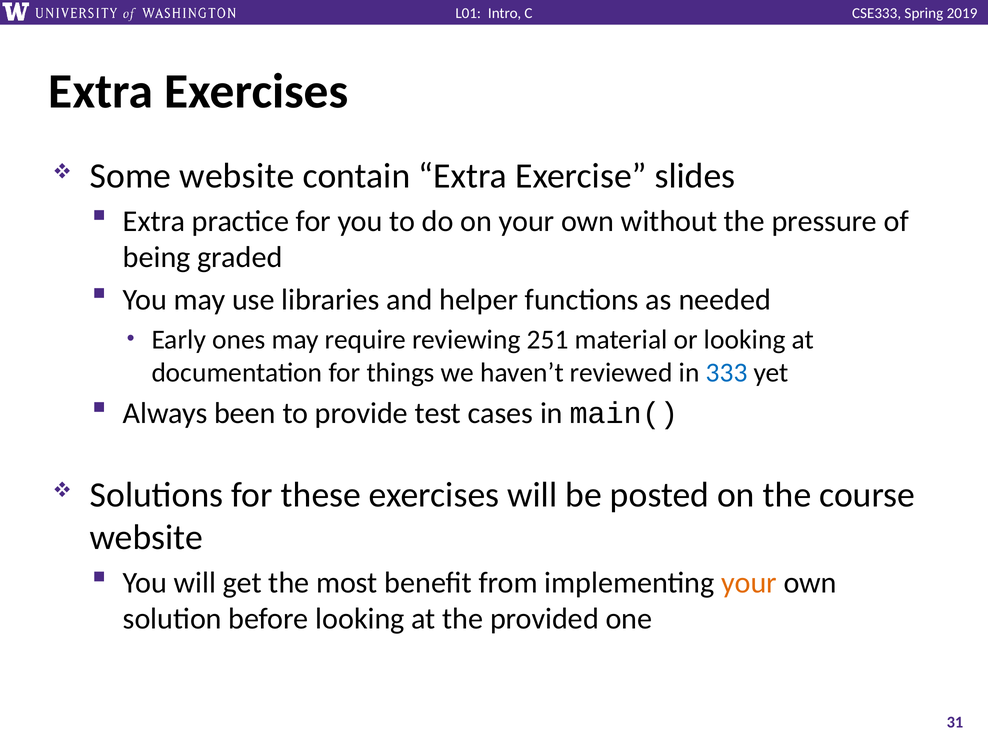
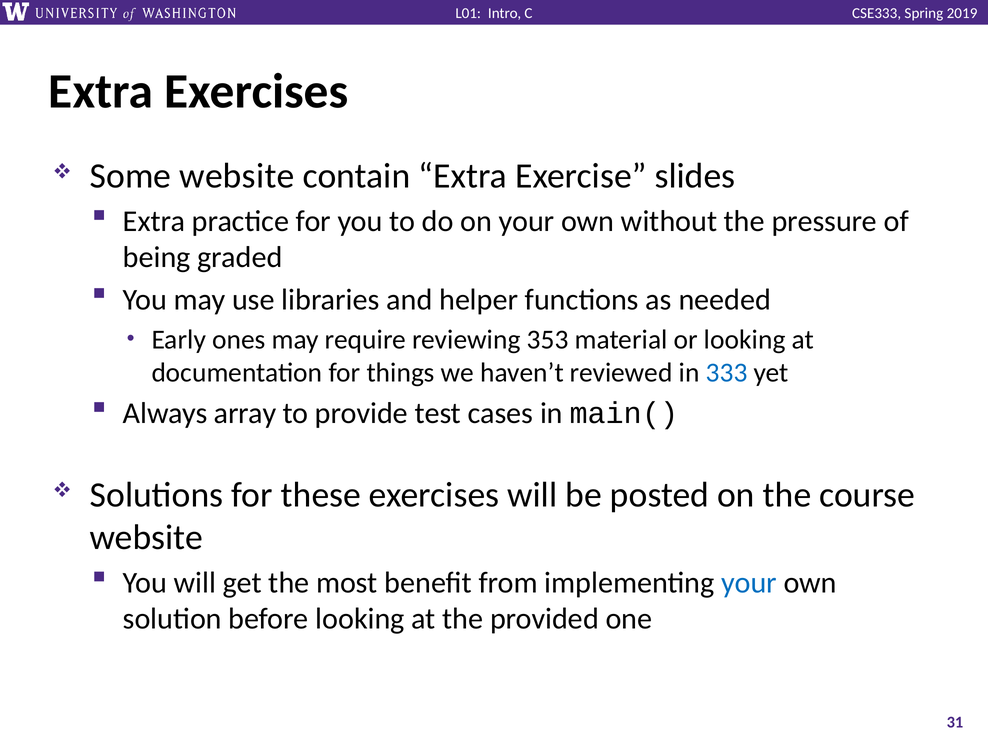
251: 251 -> 353 (548, 339)
been: been -> array (245, 413)
your colour: orange -> blue (749, 583)
